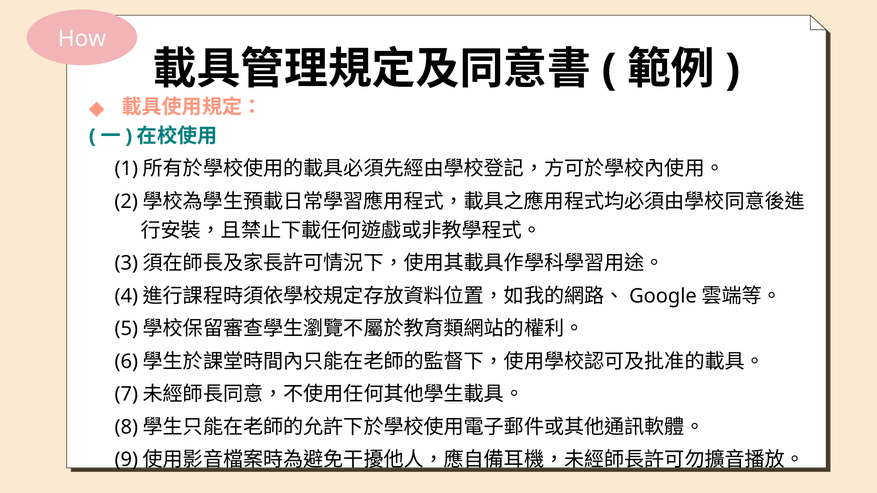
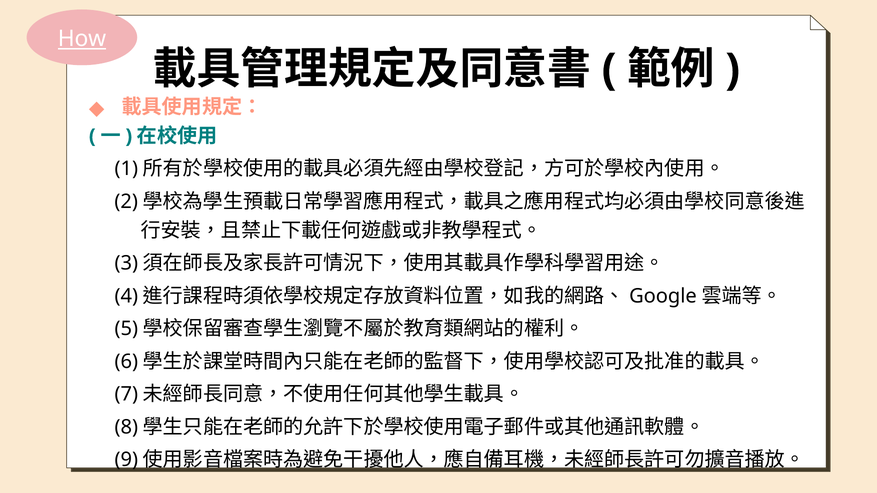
How underline: none -> present (82, 39)
